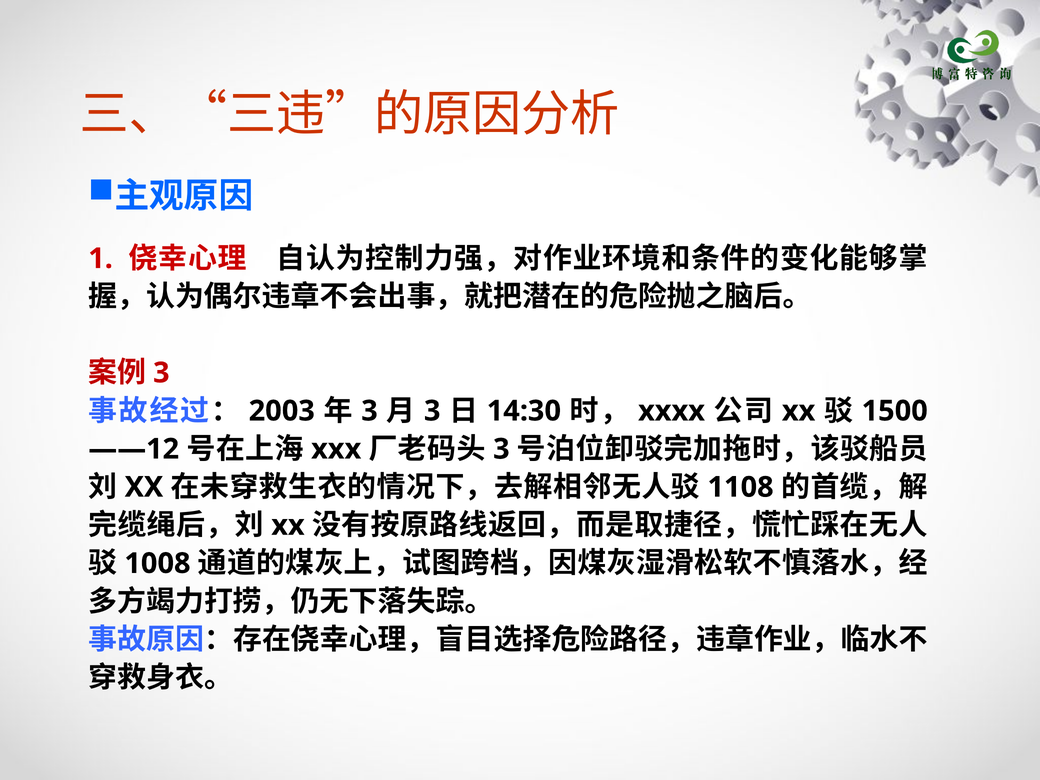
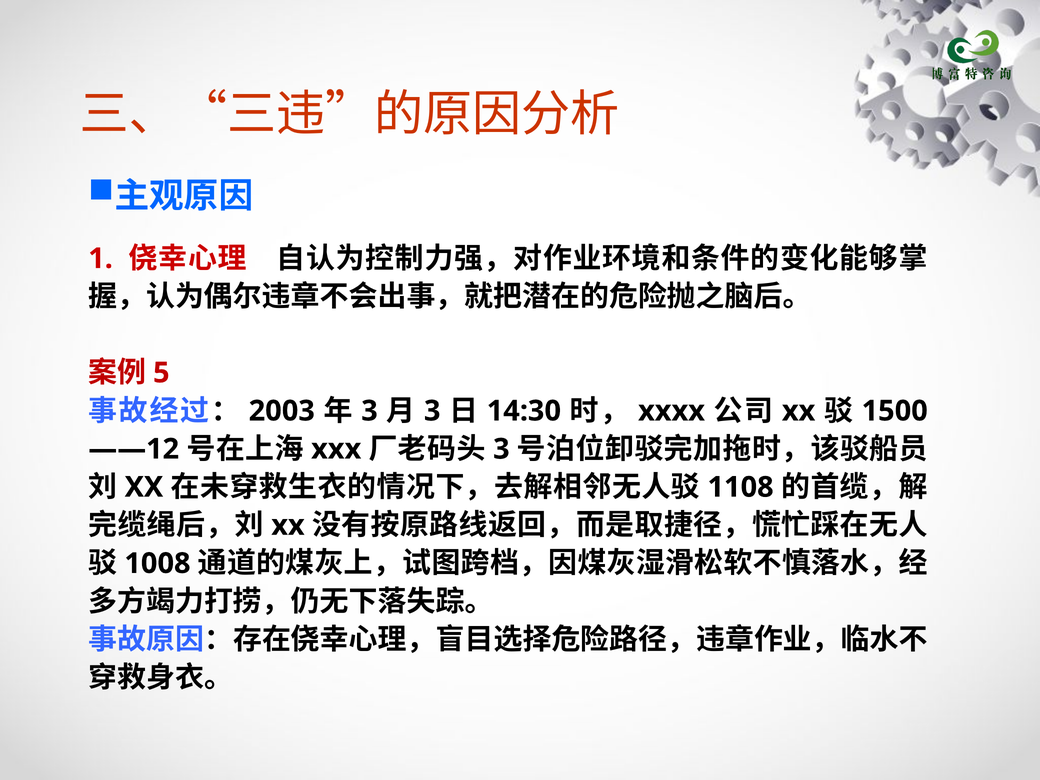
3: 3 -> 5 (161, 373)
